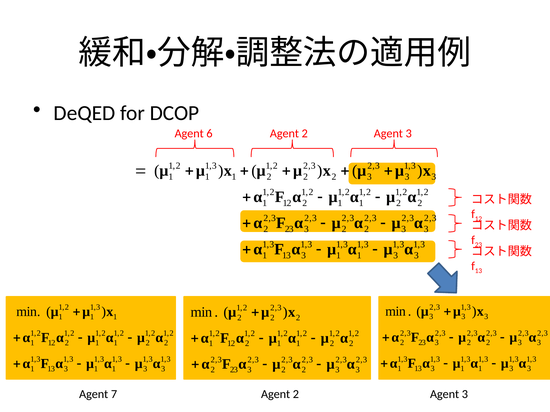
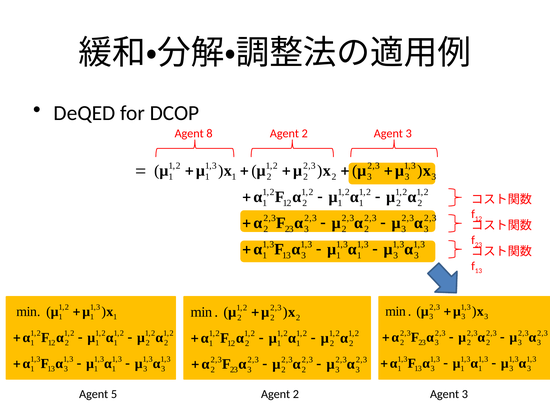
6: 6 -> 8 (209, 134)
7: 7 -> 5 (114, 395)
